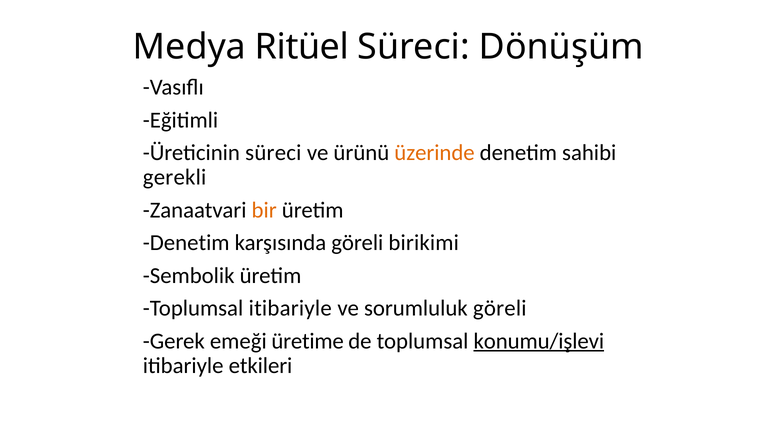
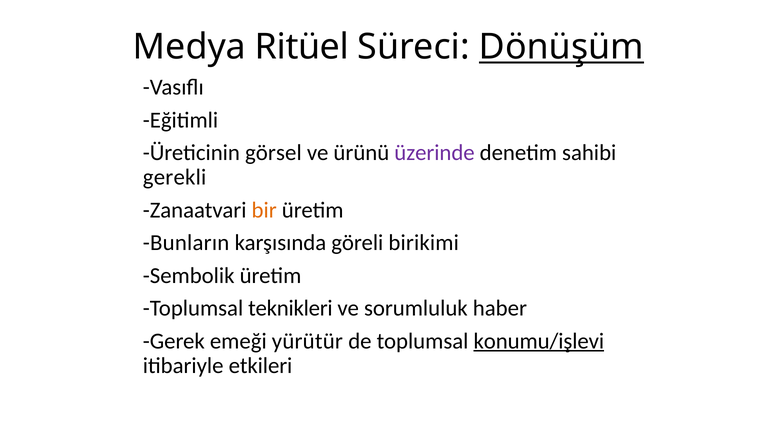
Dönüşüm underline: none -> present (561, 47)
Üreticinin süreci: süreci -> görsel (273, 153)
üzerinde colour: orange -> purple (435, 153)
Denetim: Denetim -> Bunların (186, 243)
Toplumsal itibariyle: itibariyle -> teknikleri (290, 308)
sorumluluk göreli: göreli -> haber (500, 308)
üretime: üretime -> yürütür (307, 341)
